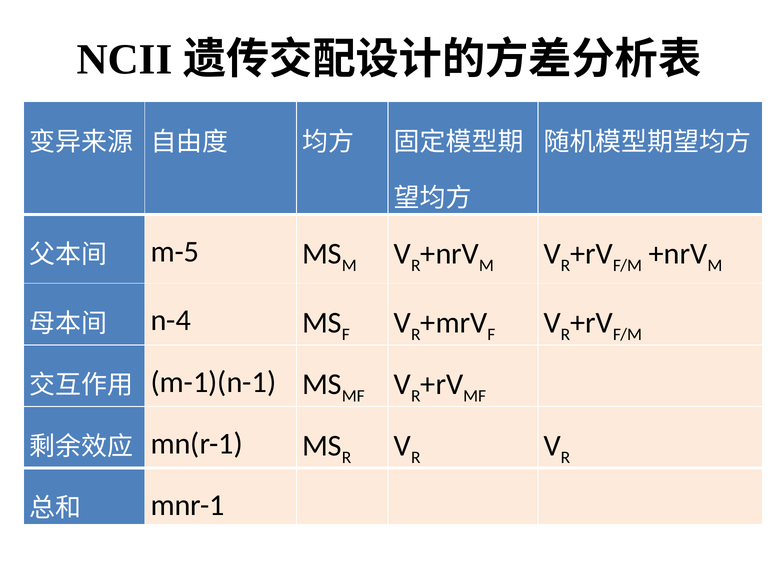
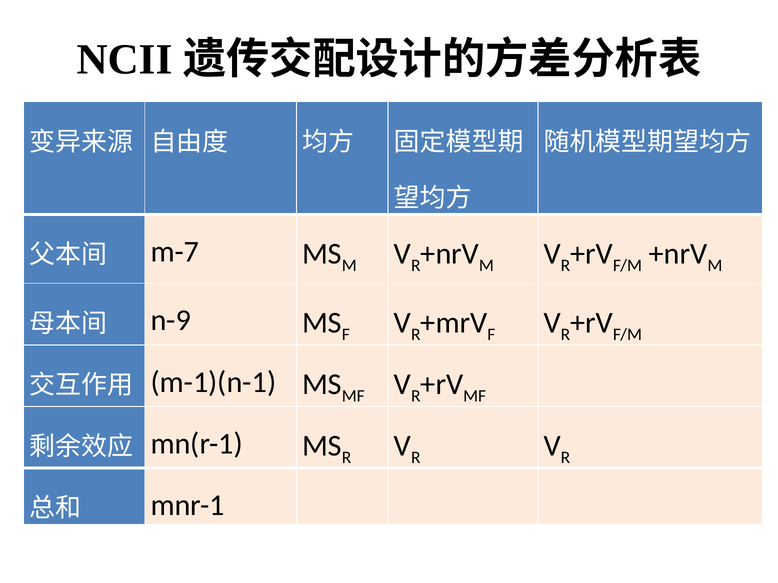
m-5: m-5 -> m-7 (175, 252)
n-4: n-4 -> n-9 (171, 321)
